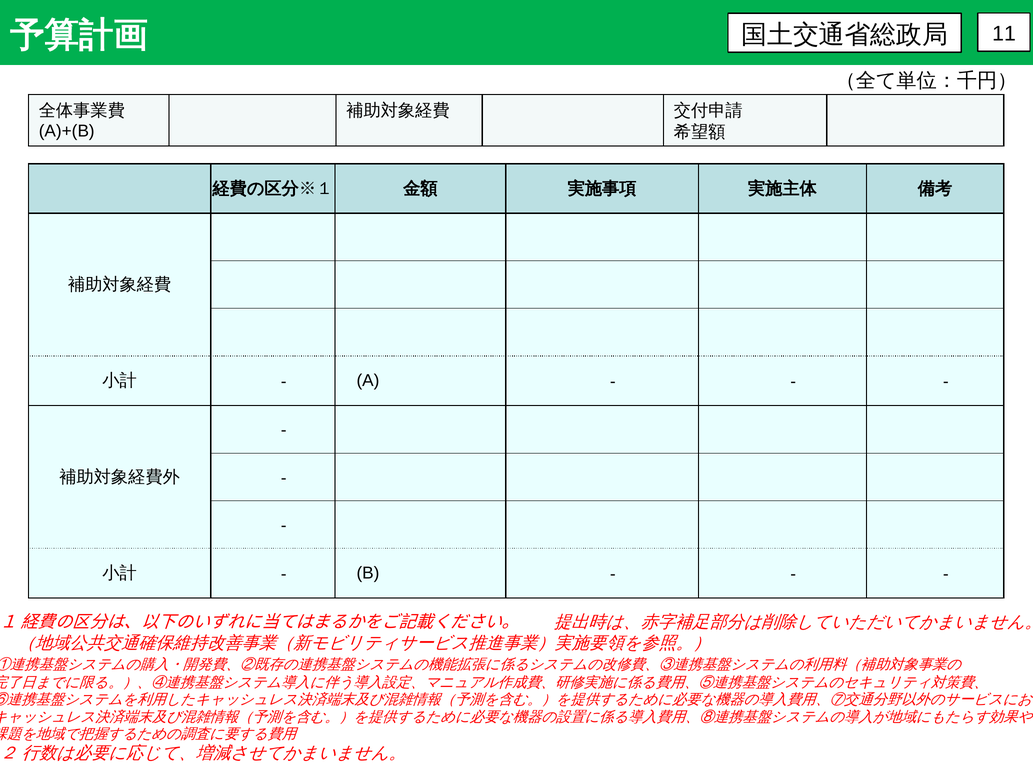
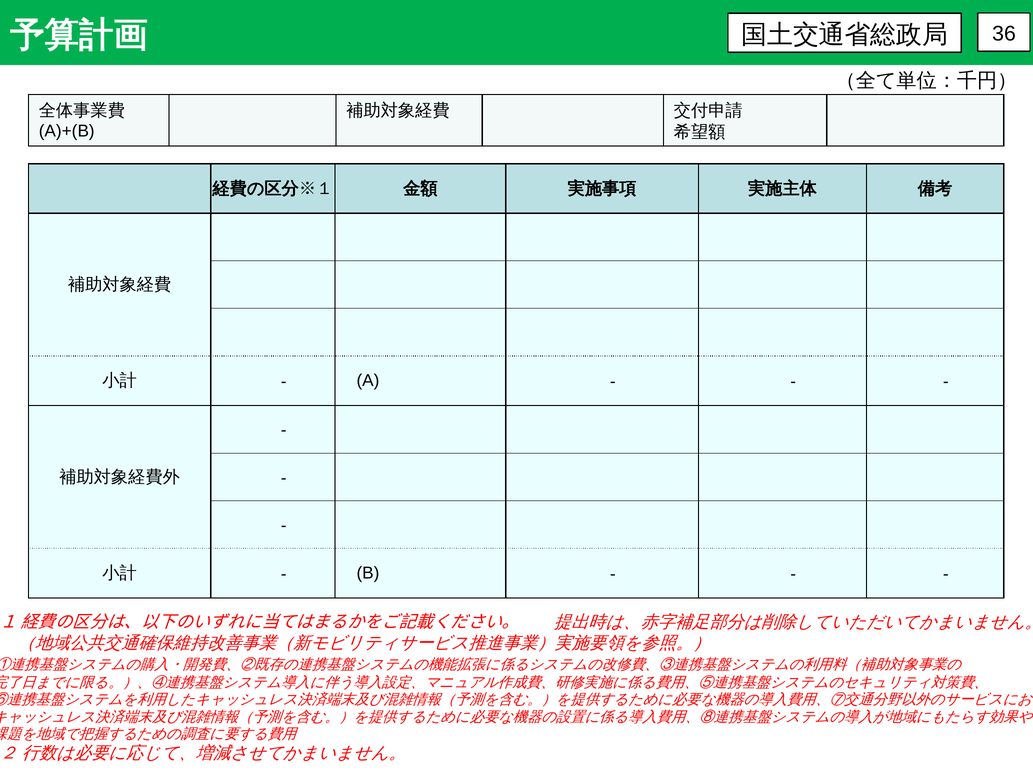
11: 11 -> 36 (1004, 34)
